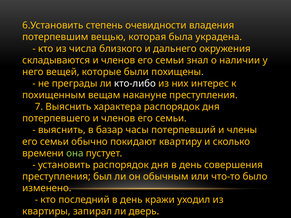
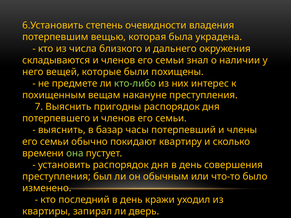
преграды: преграды -> предмете (75, 84)
кто-либо colour: white -> light green (135, 84)
характера: характера -> пригодны (118, 107)
